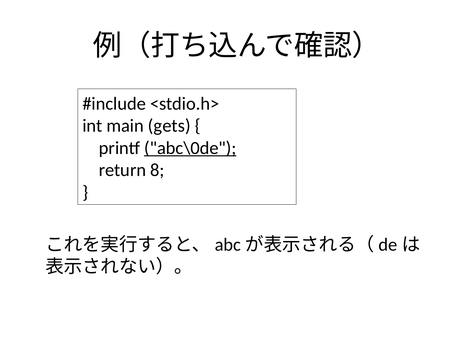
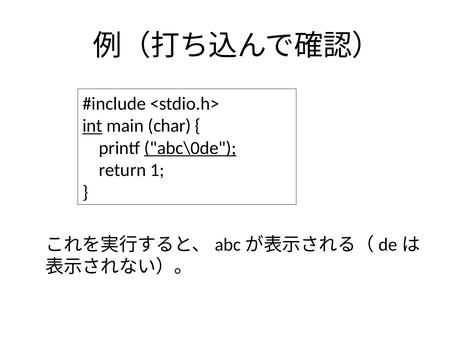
int underline: none -> present (92, 126)
gets: gets -> char (169, 126)
8: 8 -> 1 (157, 170)
